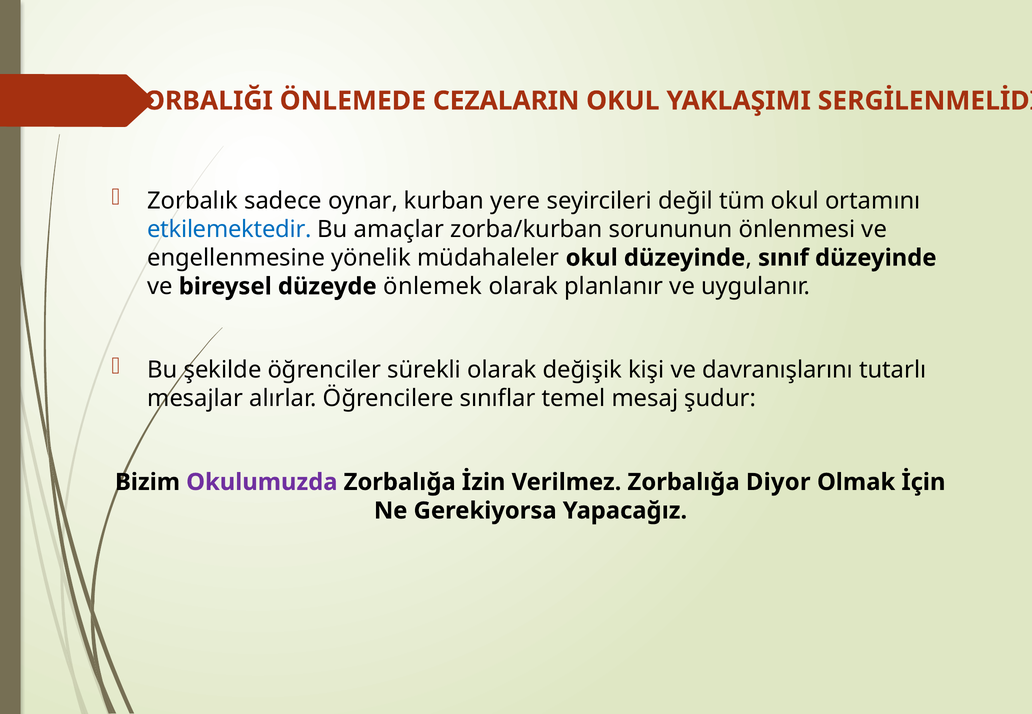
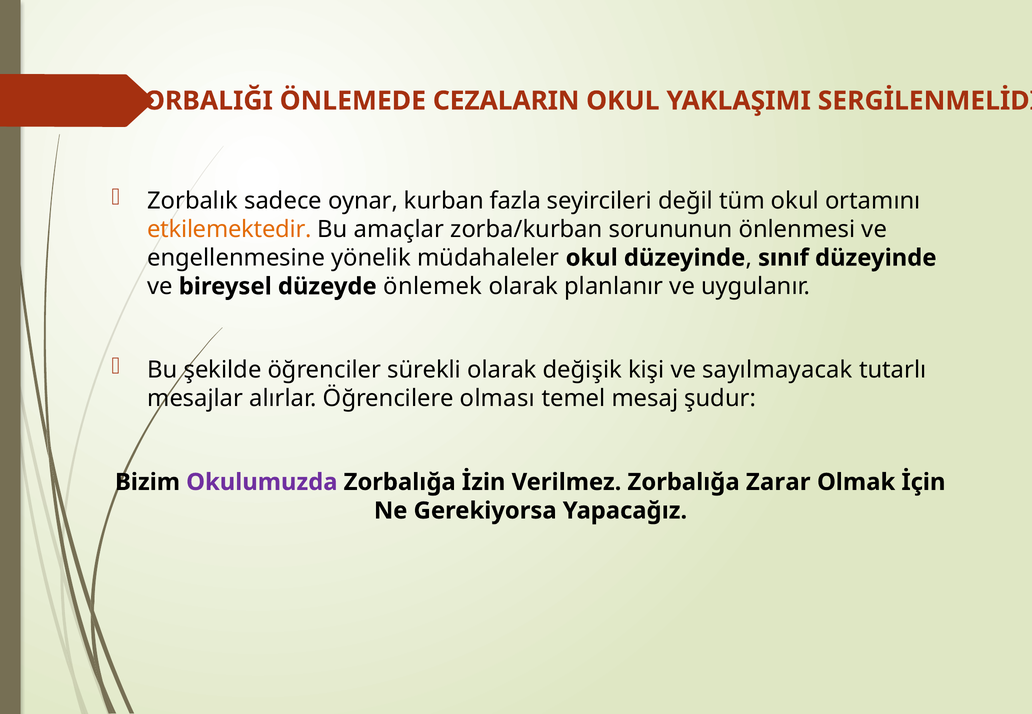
yere: yere -> fazla (515, 201)
etkilemektedir colour: blue -> orange (229, 229)
davranışlarını: davranışlarını -> sayılmayacak (778, 370)
sınıflar: sınıflar -> olması (497, 399)
Diyor: Diyor -> Zarar (778, 482)
